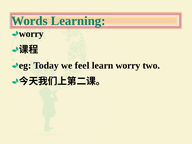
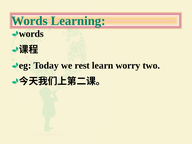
worry: worry -> words (31, 34)
feel: feel -> rest (82, 65)
